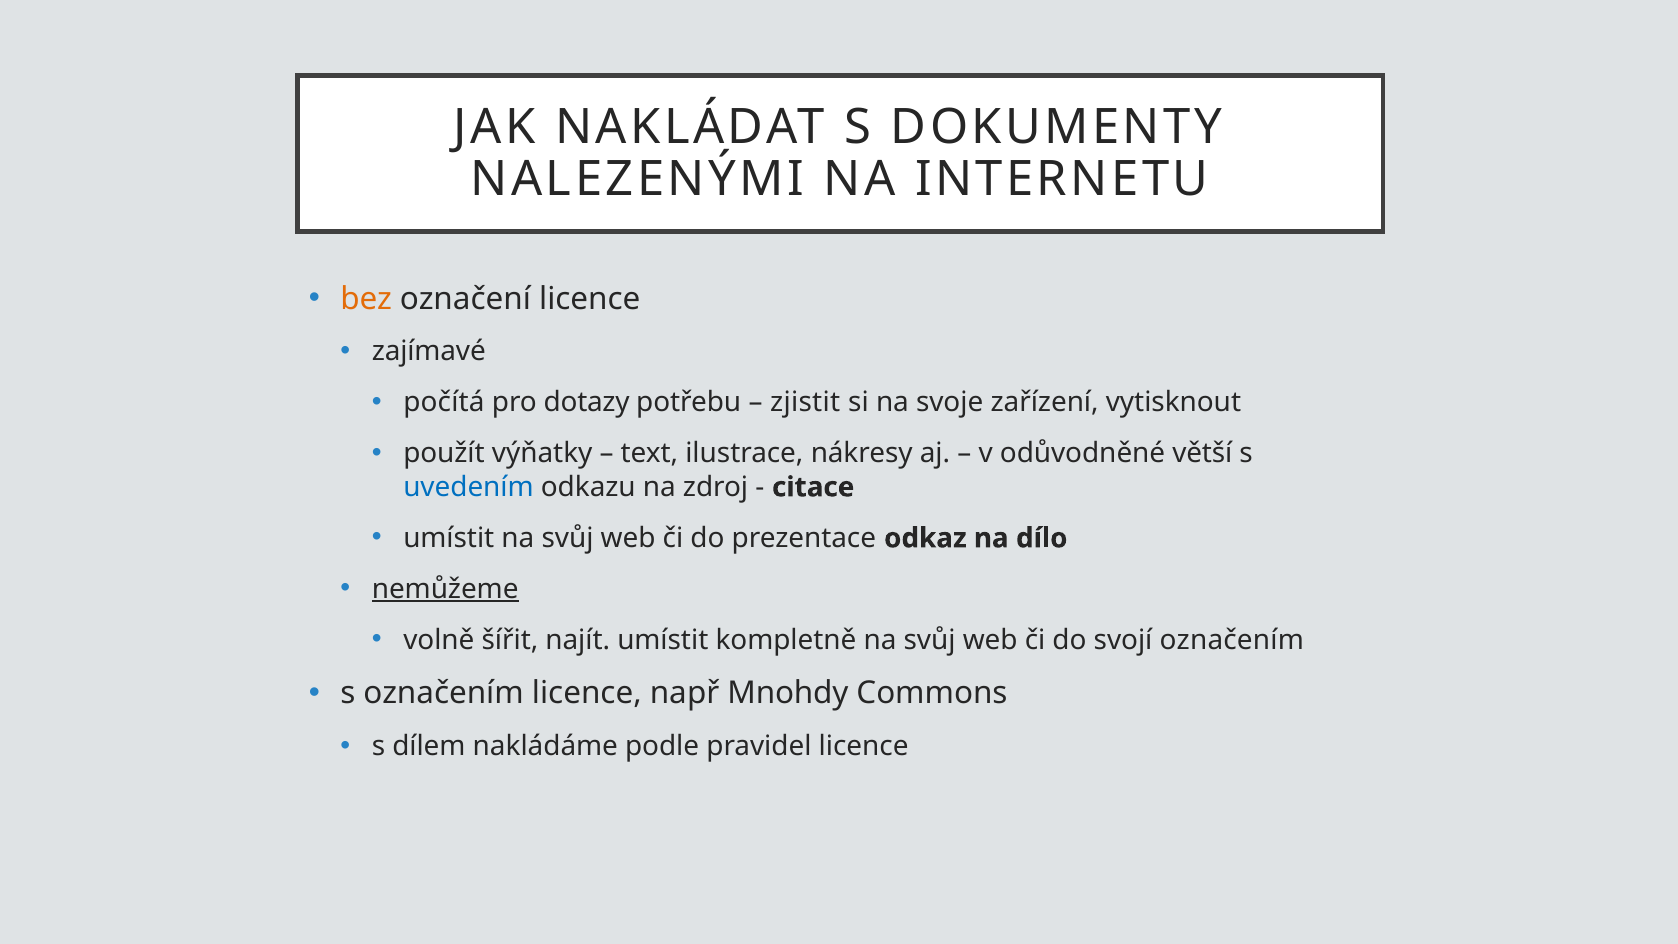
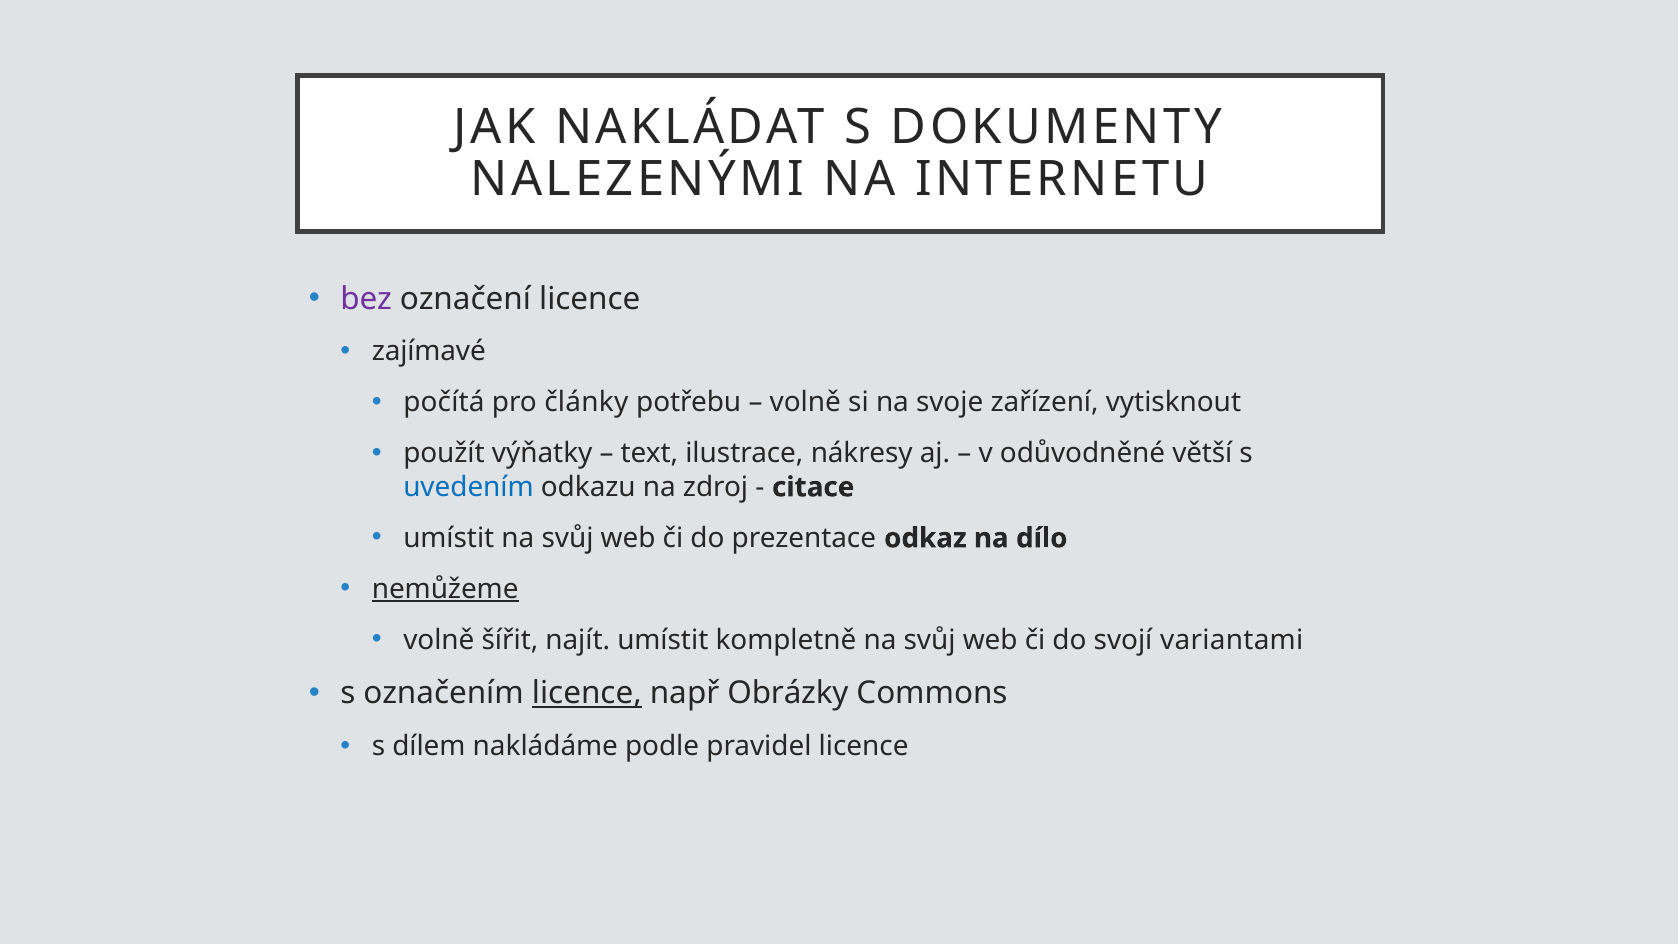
bez colour: orange -> purple (366, 299)
dotazy: dotazy -> články (586, 403)
zjistit: zjistit -> volně (805, 403)
svojí označením: označením -> variantami (1232, 640)
licence underline: none -> present (587, 693)
Mnohdy: Mnohdy -> Obrázky (788, 693)
